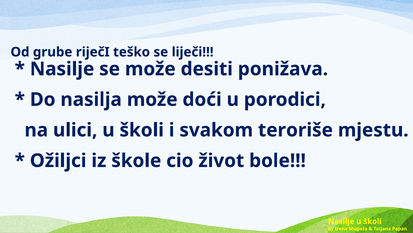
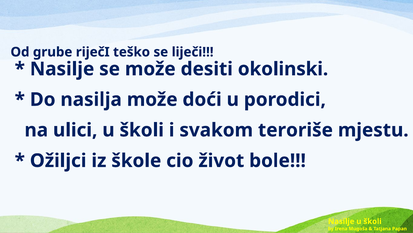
ponižava: ponižava -> okolinski (283, 69)
